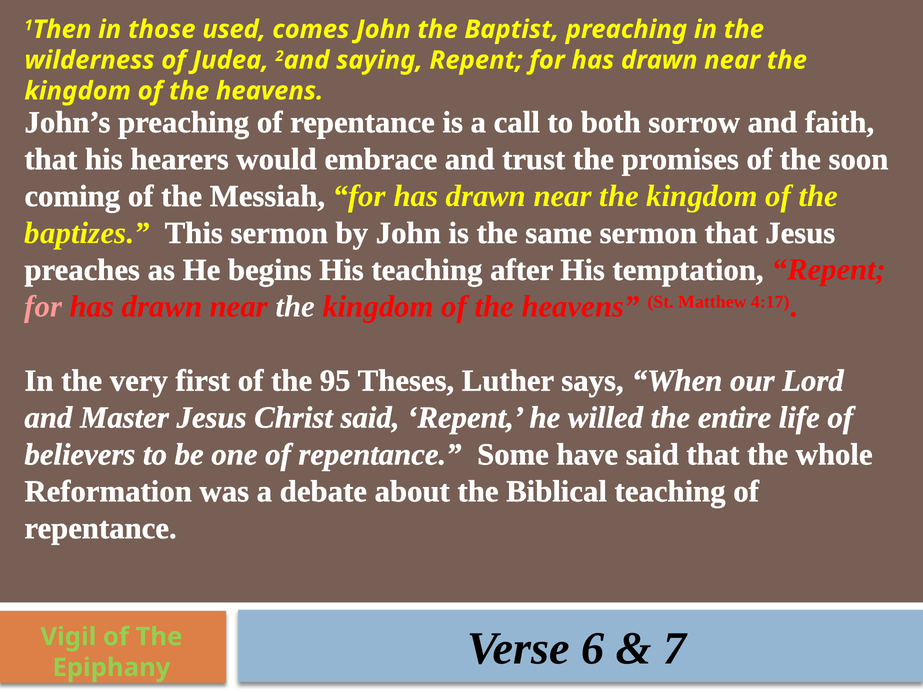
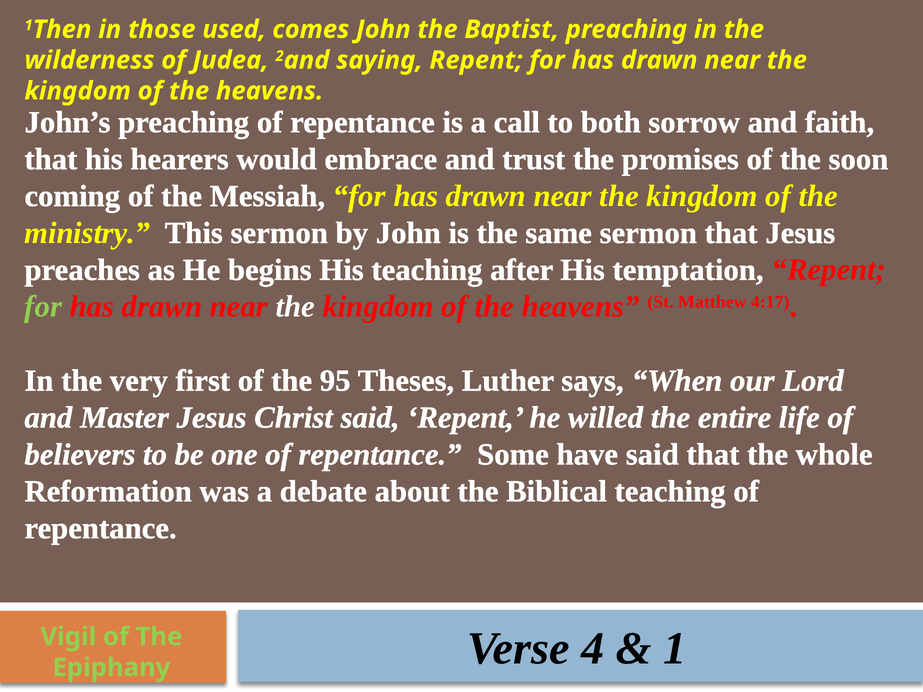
baptizes: baptizes -> ministry (87, 233)
for colour: pink -> light green (43, 307)
6: 6 -> 4 (593, 649)
7: 7 -> 1 (675, 649)
